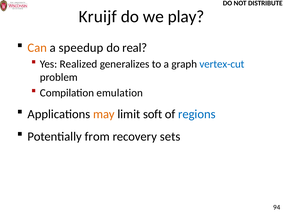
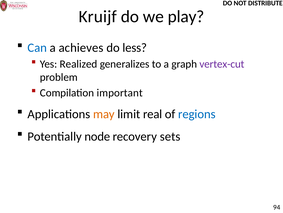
Can colour: orange -> blue (37, 48)
speedup: speedup -> achieves (81, 48)
real: real -> less (135, 48)
vertex-cut colour: blue -> purple (222, 64)
emulation: emulation -> important (120, 92)
soft: soft -> real (153, 114)
from: from -> node (97, 136)
